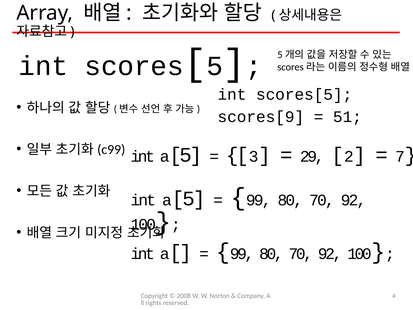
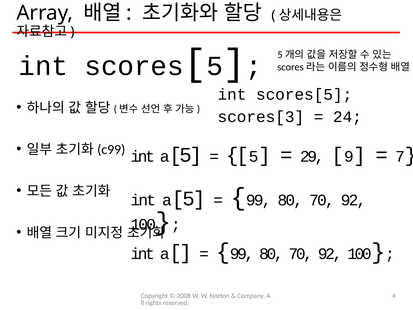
scores[9: scores[9 -> scores[3 (261, 117)
51: 51 -> 24 (347, 117)
3: 3 -> 5 (254, 157)
2: 2 -> 9 (349, 157)
